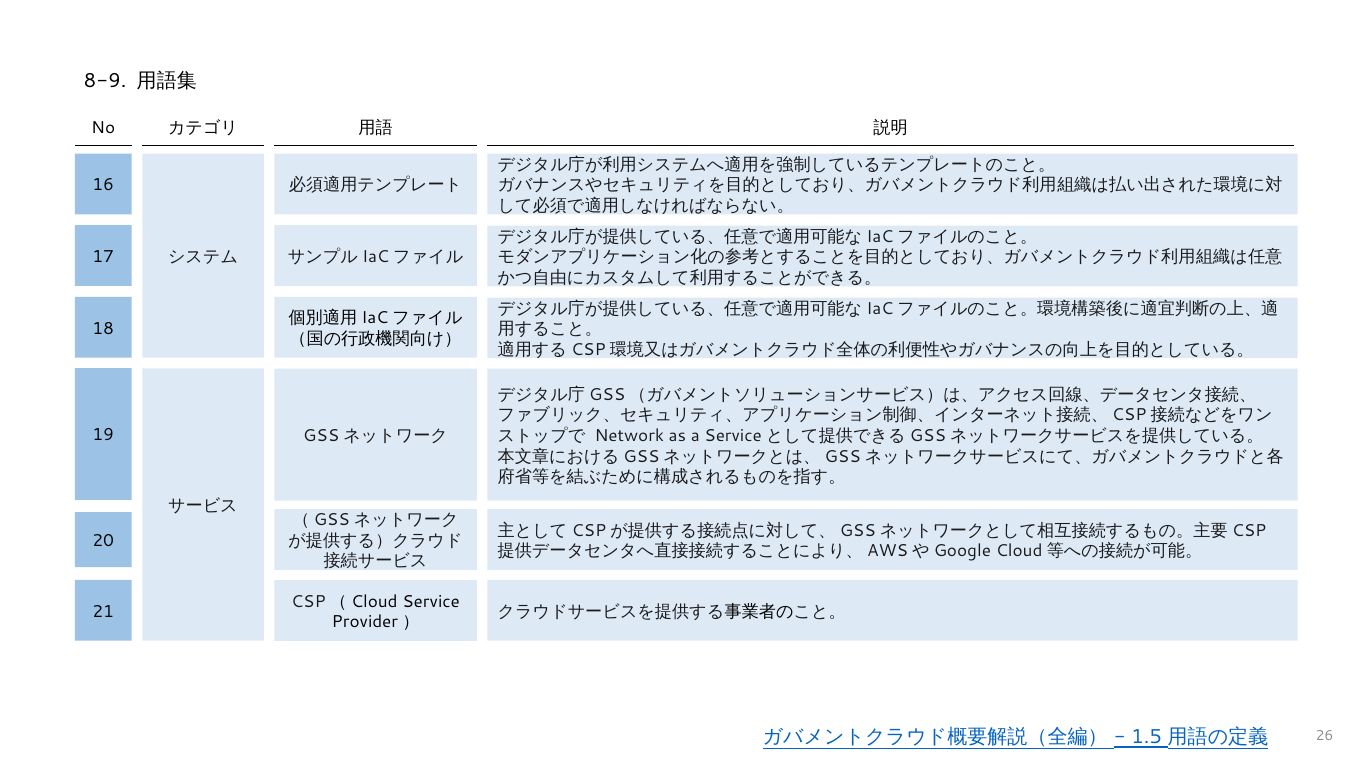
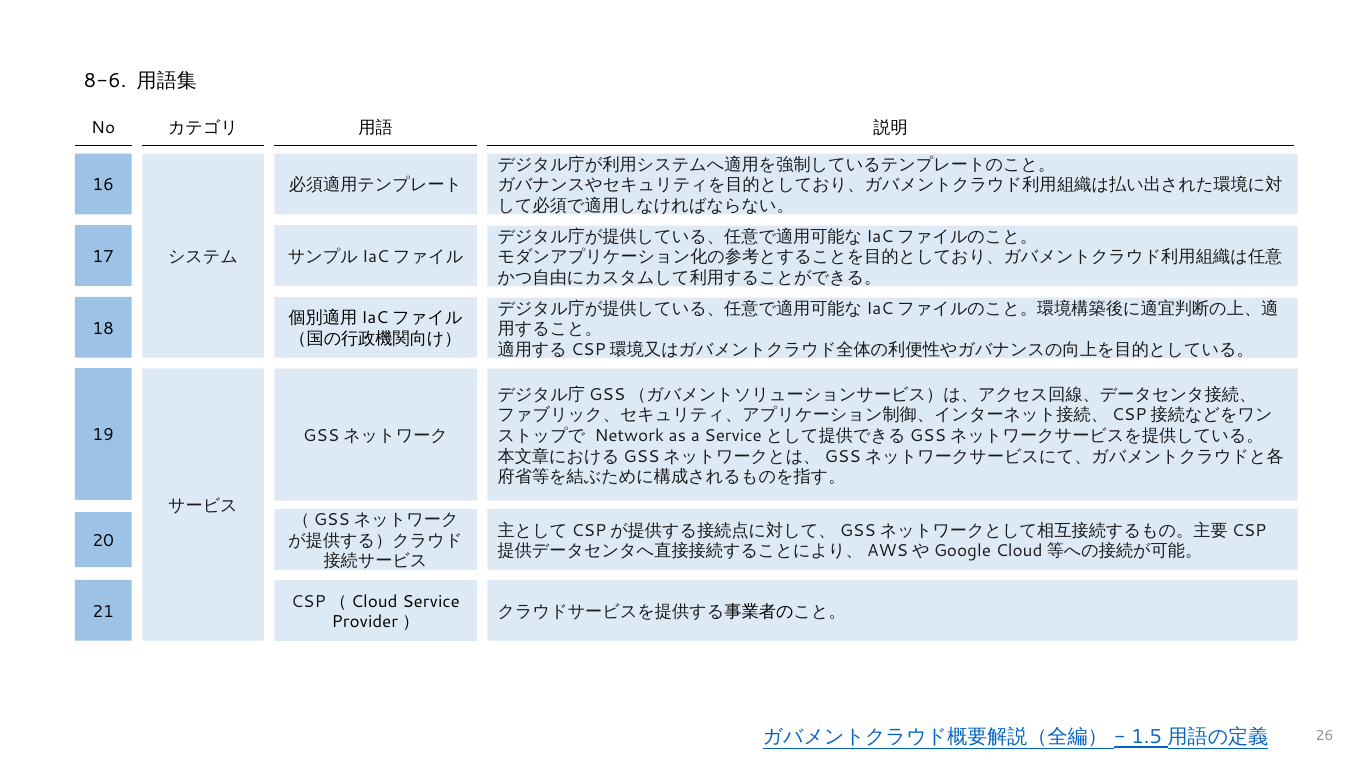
8-9: 8-9 -> 8-6 (105, 81)
